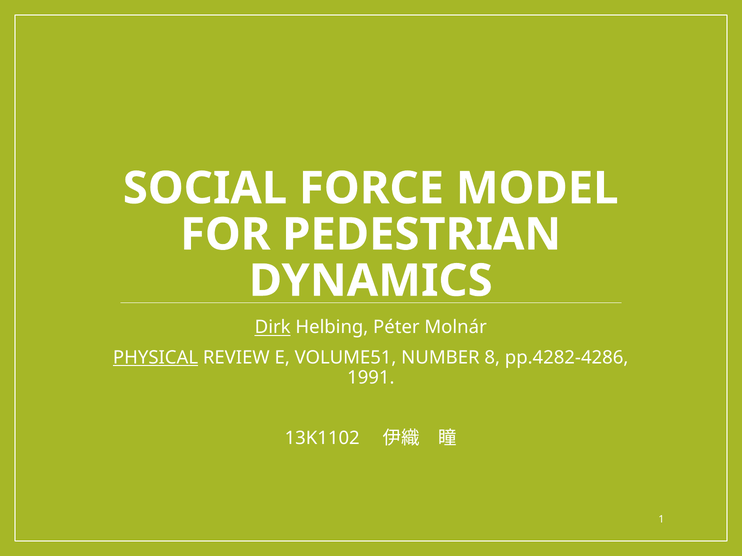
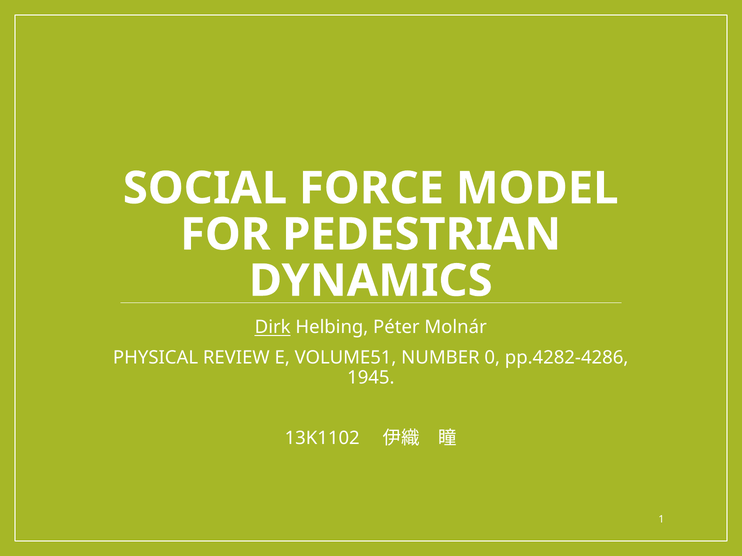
PHYSICAL underline: present -> none (156, 358)
8: 8 -> 0 (492, 358)
1991: 1991 -> 1945 (371, 378)
